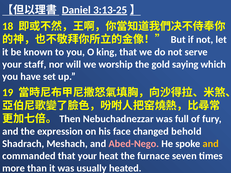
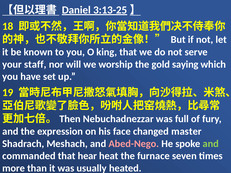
behold: behold -> master (186, 132)
and colour: yellow -> light green (211, 144)
that your: your -> hear (87, 156)
